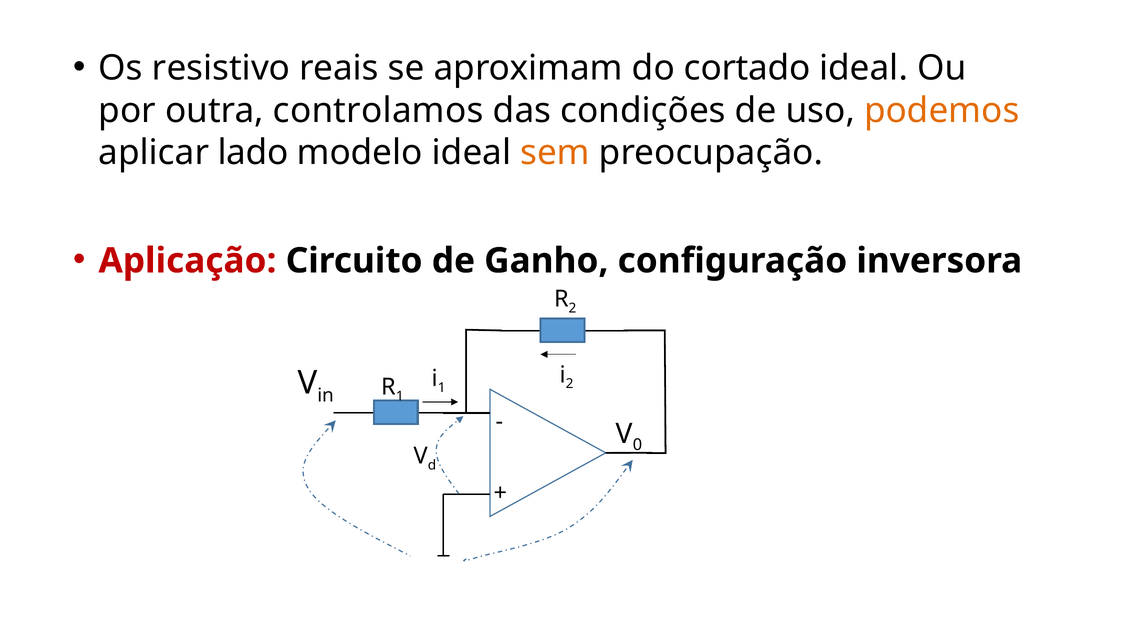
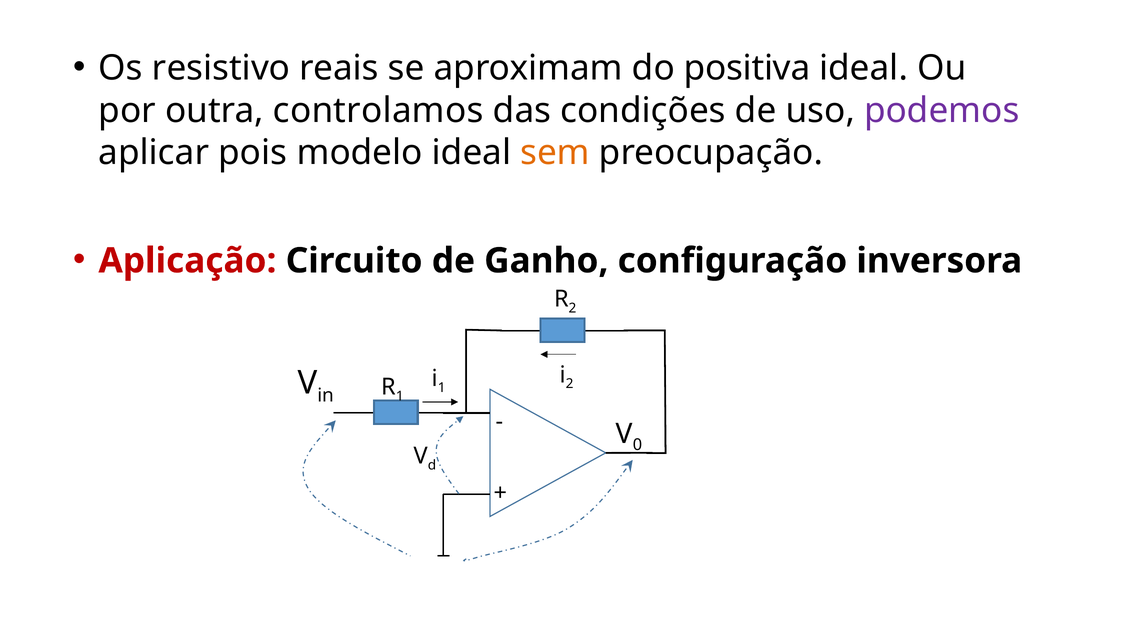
cortado: cortado -> positiva (747, 68)
podemos colour: orange -> purple (942, 110)
lado: lado -> pois (253, 153)
